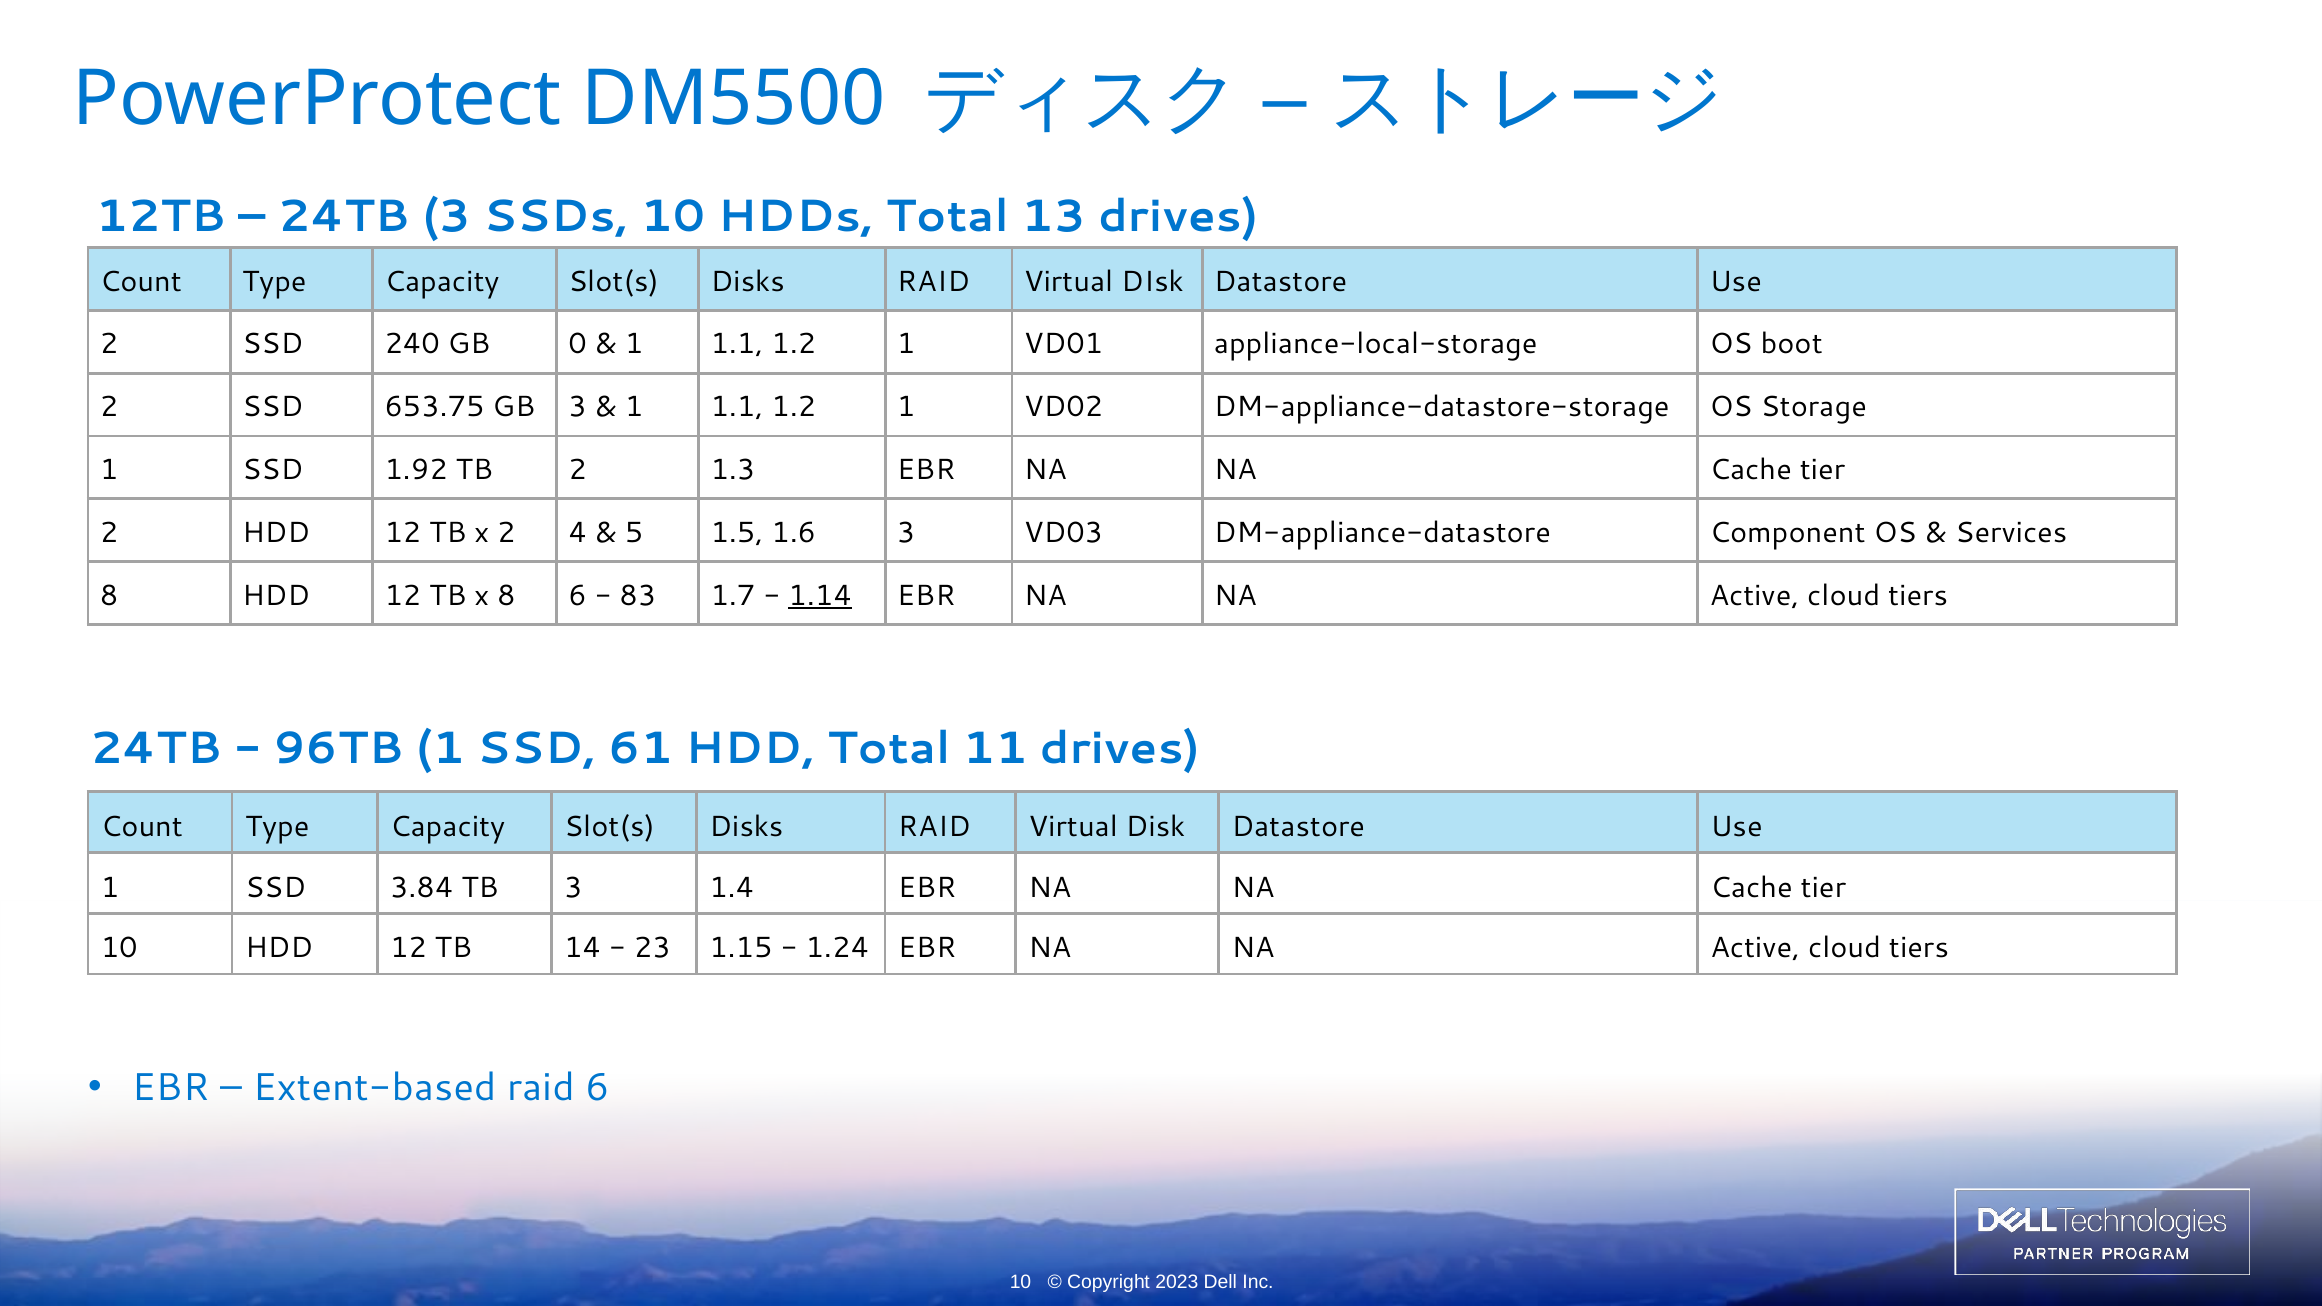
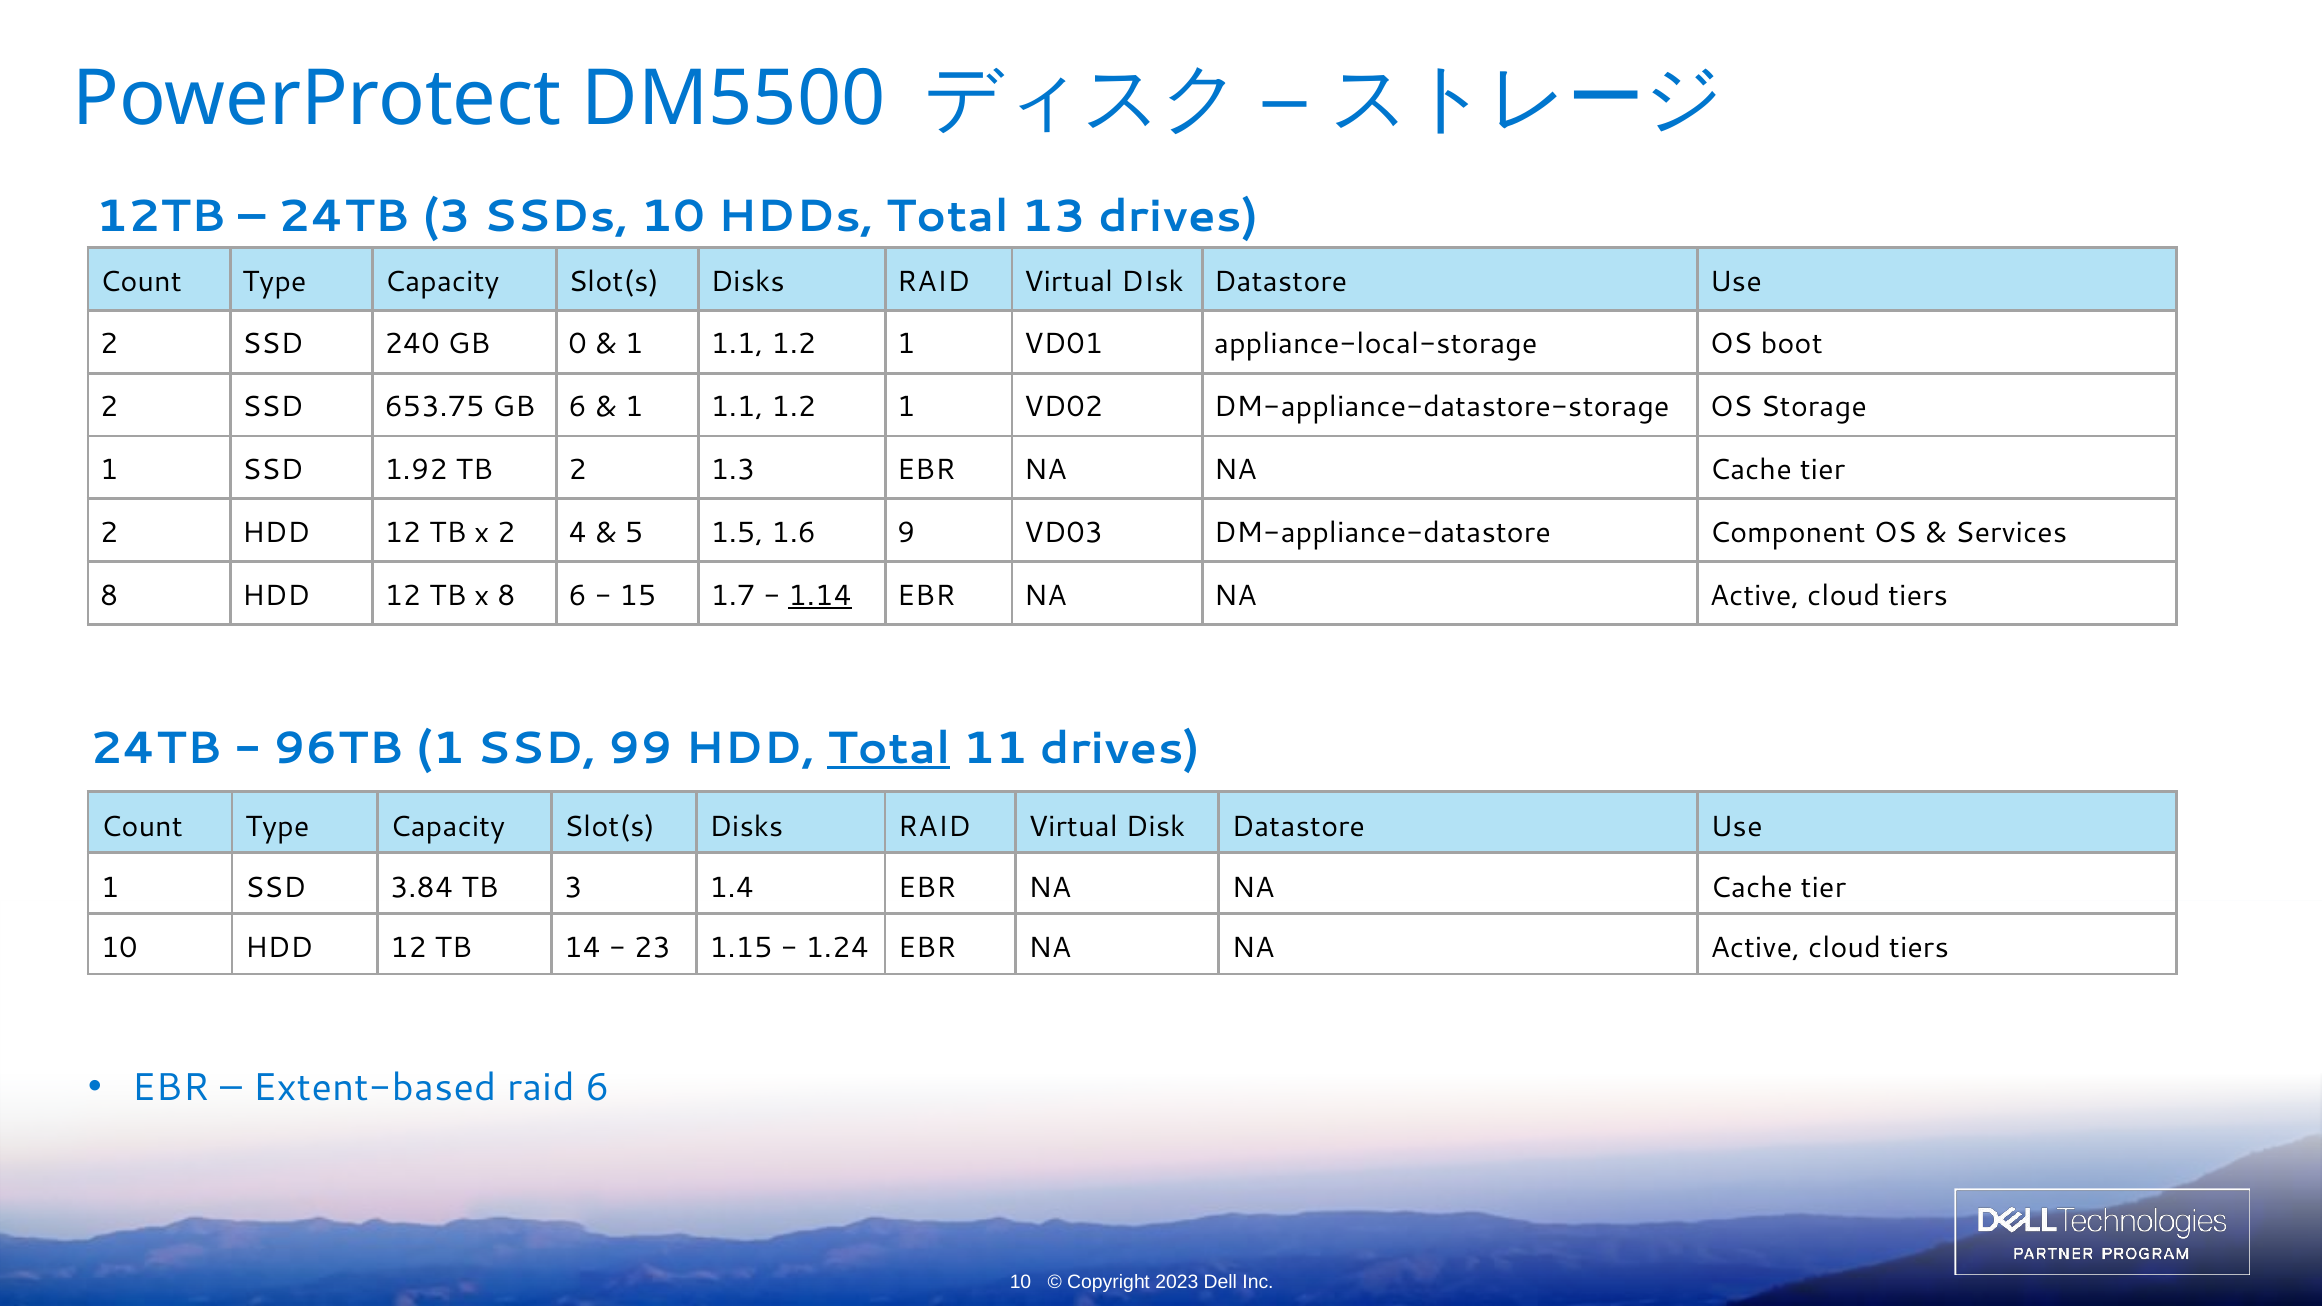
GB 3: 3 -> 6 (577, 407)
1.6 3: 3 -> 9 (906, 533)
83: 83 -> 15 (638, 596)
61: 61 -> 99 (640, 748)
Total underline: none -> present (889, 748)
